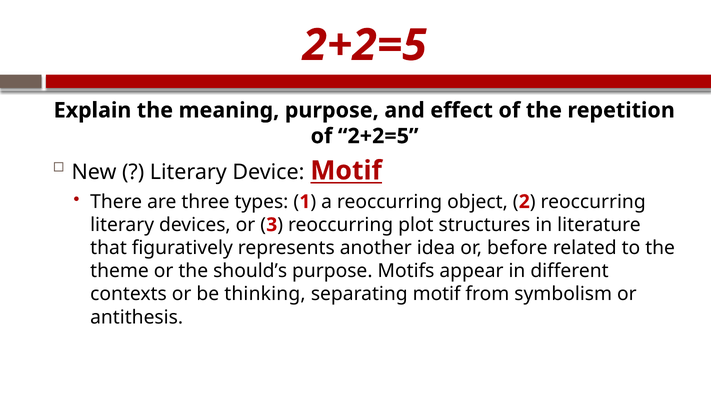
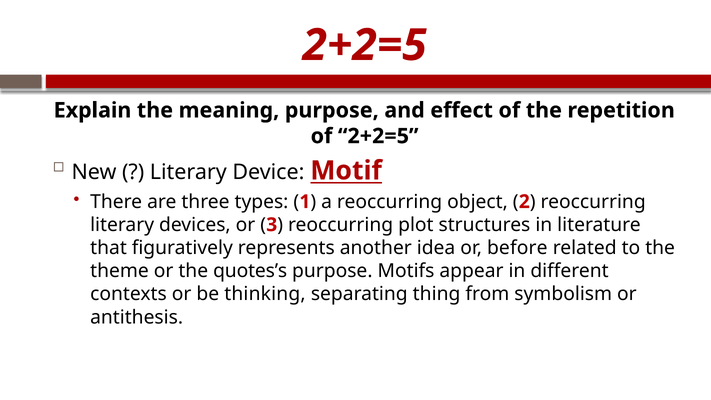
should’s: should’s -> quotes’s (250, 271)
separating motif: motif -> thing (437, 294)
